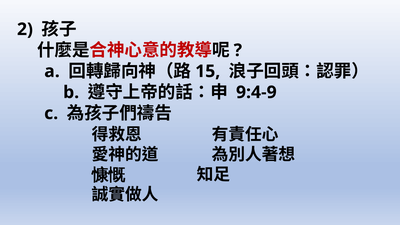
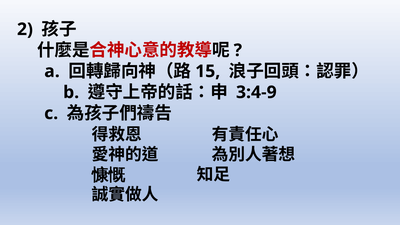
9:4-9: 9:4-9 -> 3:4-9 (256, 92)
